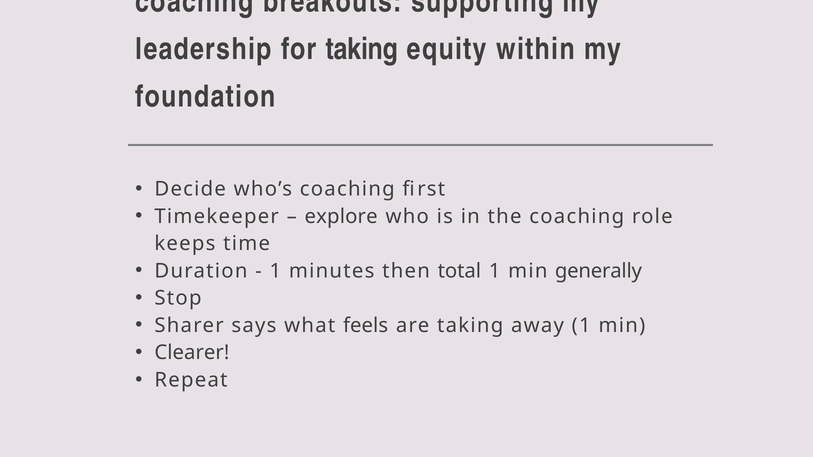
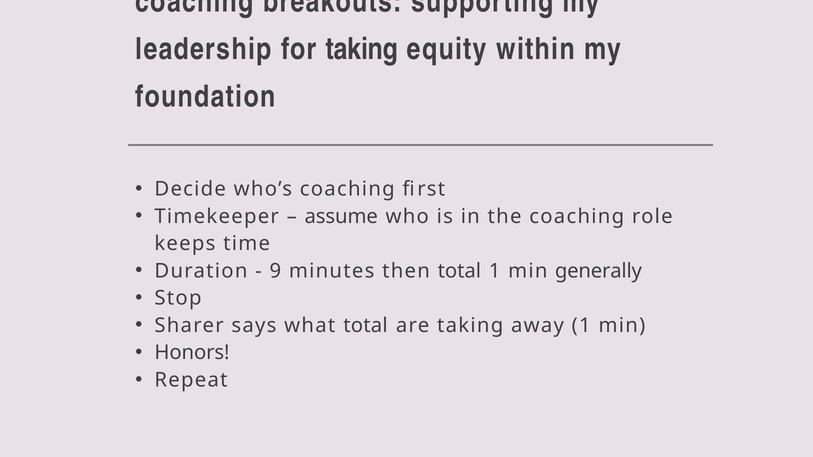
explore: explore -> assume (341, 217)
1: 1 -> 9 (275, 271)
what feels: feels -> total (365, 326)
Clearer: Clearer -> Honors (192, 353)
